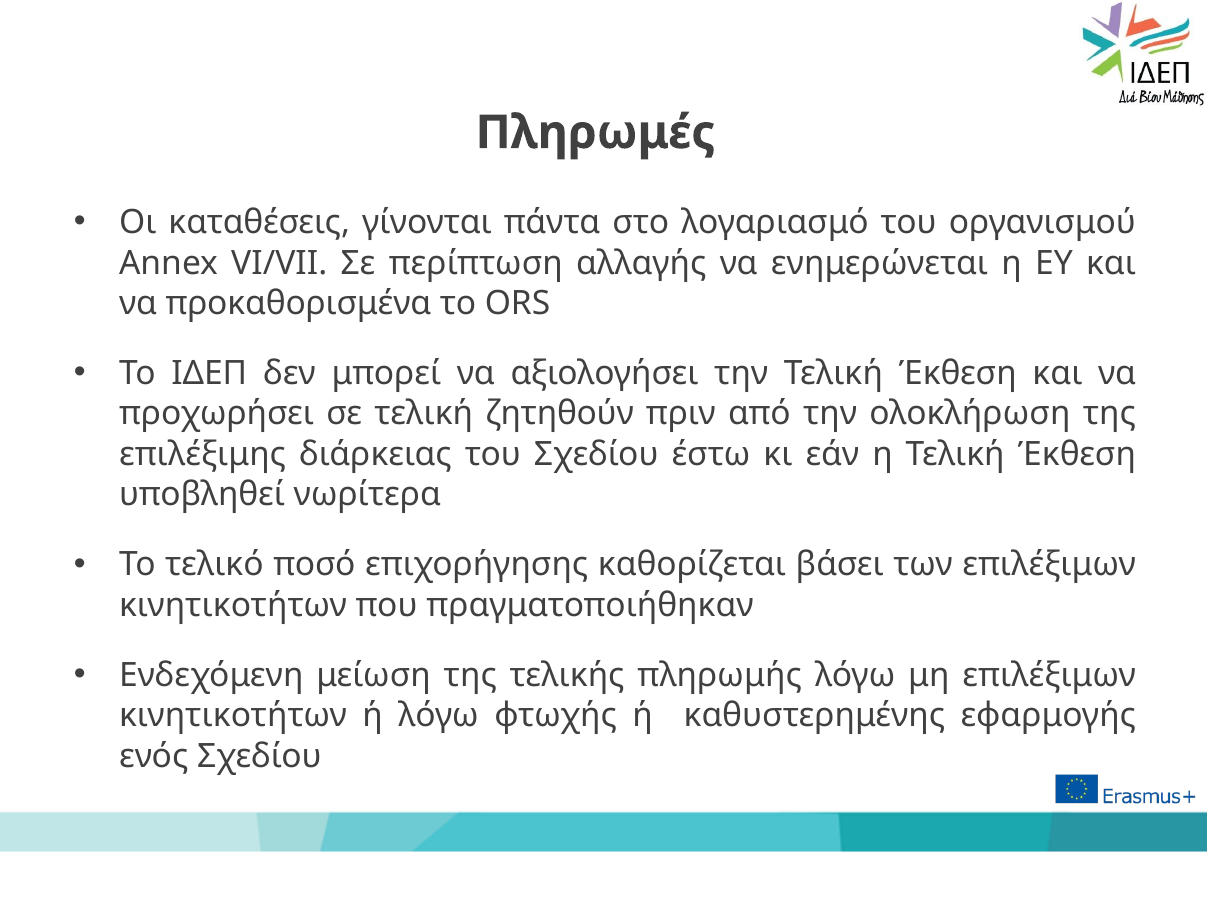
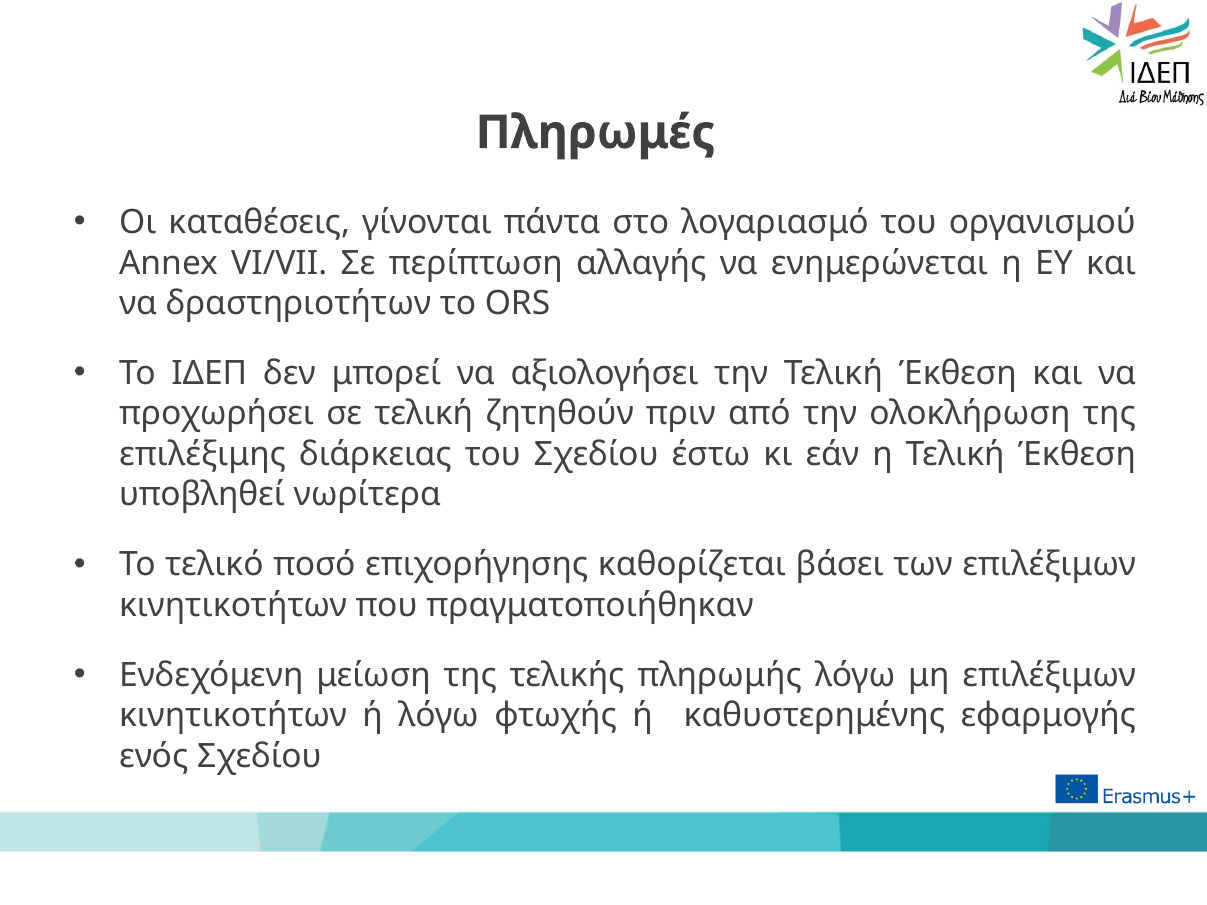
προκαθορισμένα: προκαθορισμένα -> δραστηριοτήτων (298, 303)
